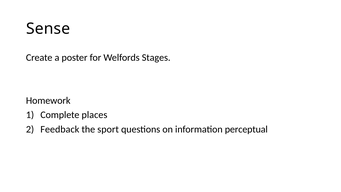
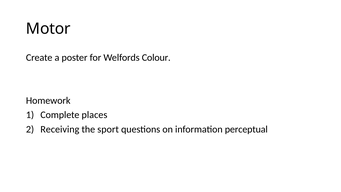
Sense: Sense -> Motor (48, 29)
Stages: Stages -> Colour (156, 58)
Feedback: Feedback -> Receiving (60, 129)
